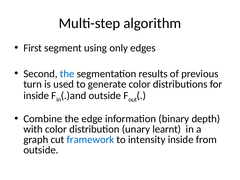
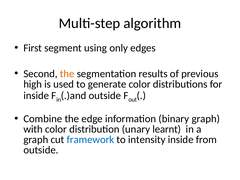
the colour: blue -> orange (67, 74)
turn: turn -> high (33, 84)
binary depth: depth -> graph (206, 119)
